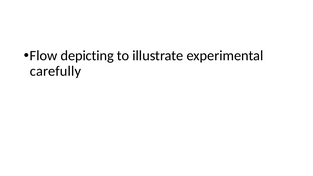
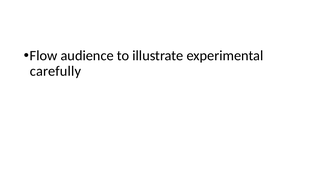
depicting: depicting -> audience (87, 56)
